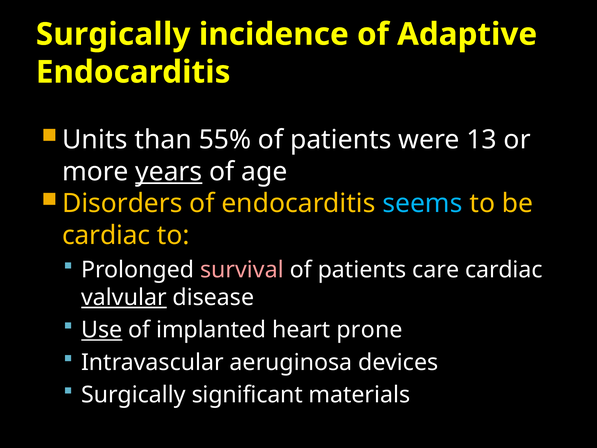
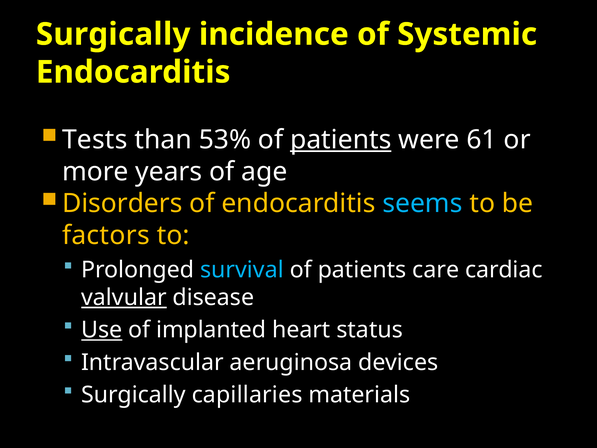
Adaptive: Adaptive -> Systemic (467, 34)
Units: Units -> Tests (95, 140)
55%: 55% -> 53% (225, 140)
patients underline: none -> present (341, 140)
13: 13 -> 61 (482, 140)
years underline: present -> none (169, 172)
cardiac: cardiac -> factors (106, 235)
survival colour: pink -> light blue (242, 270)
prone: prone -> status (370, 330)
significant: significant -> capillaries (247, 395)
